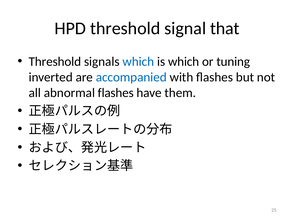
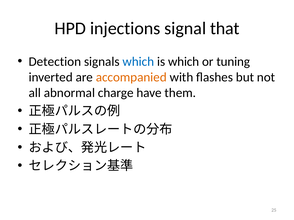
HPD threshold: threshold -> injections (125, 28)
Threshold: Threshold -> Detection (55, 62)
accompanied colour: blue -> orange (131, 77)
abnormal flashes: flashes -> charge (116, 93)
